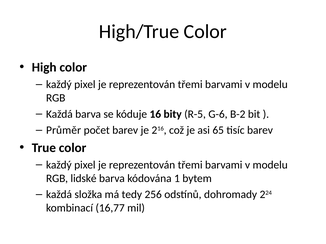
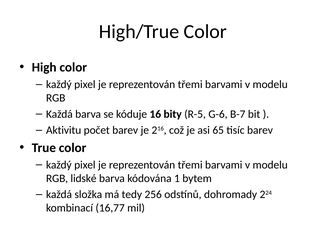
B-2: B-2 -> B-7 (238, 114)
Průměr: Průměr -> Aktivitu (64, 130)
